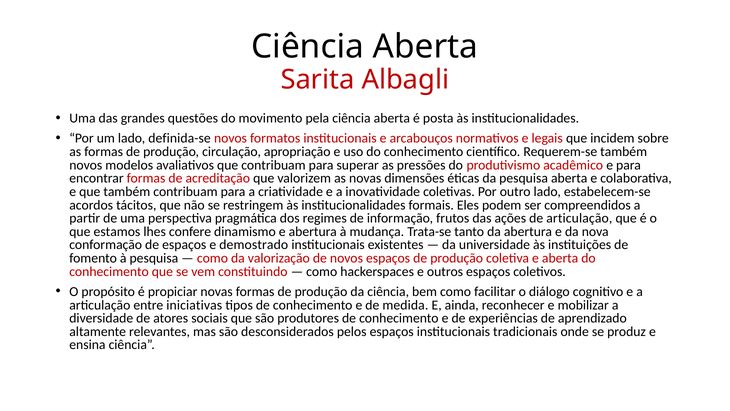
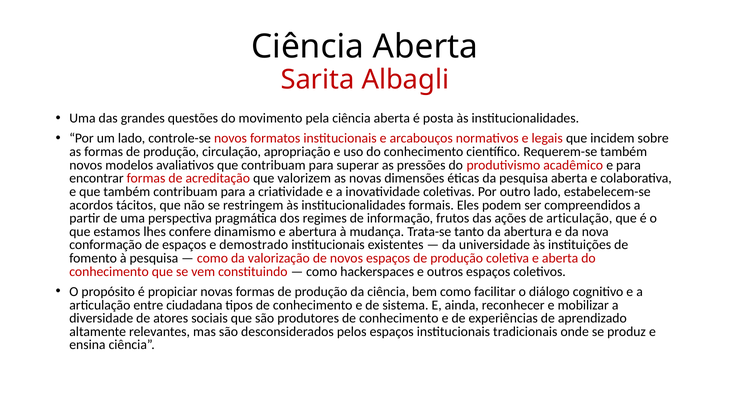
definida-se: definida-se -> controle-se (180, 138)
iniciativas: iniciativas -> ciudadana (194, 305)
medida: medida -> sistema (405, 305)
